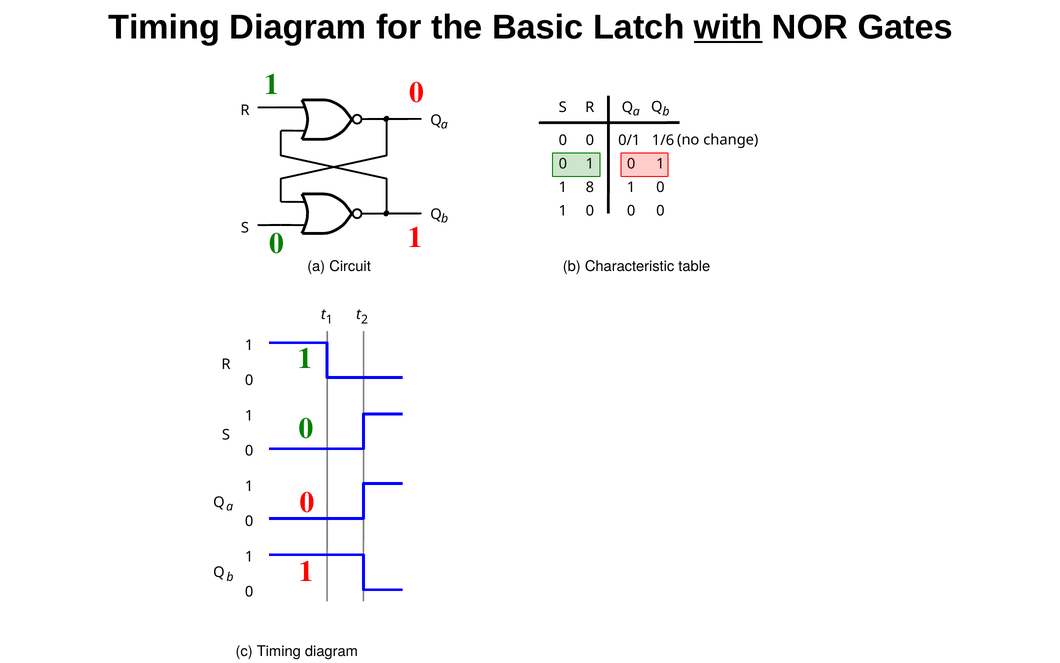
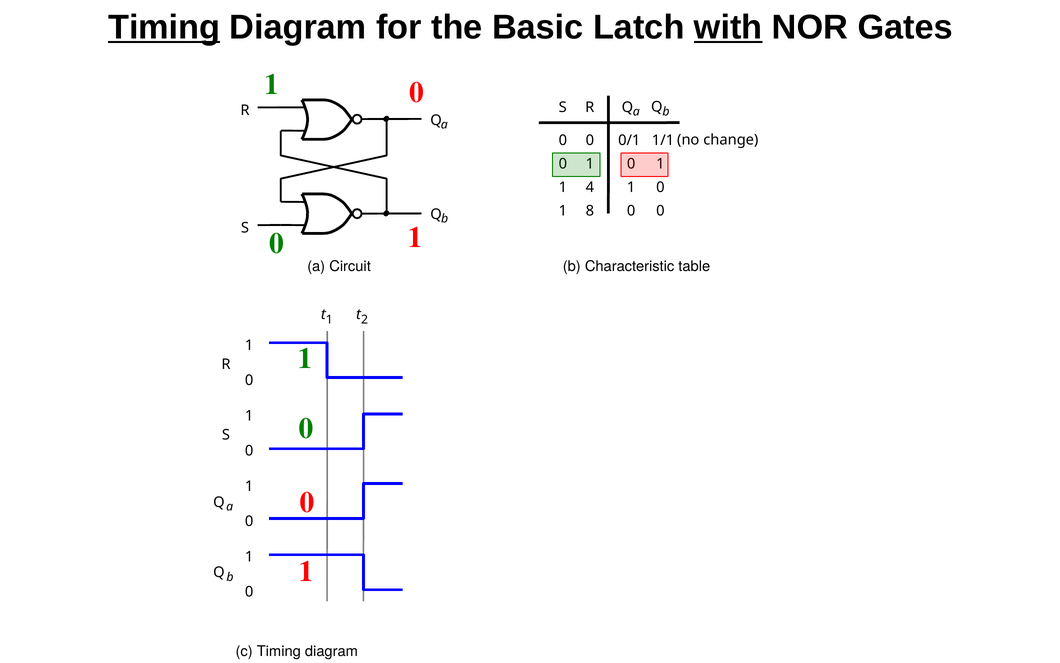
Timing underline: none -> present (164, 27)
1/6: 1/6 -> 1/1 (663, 140)
1 8: 8 -> 4 (590, 187)
0: 0 -> 8 (590, 211)
